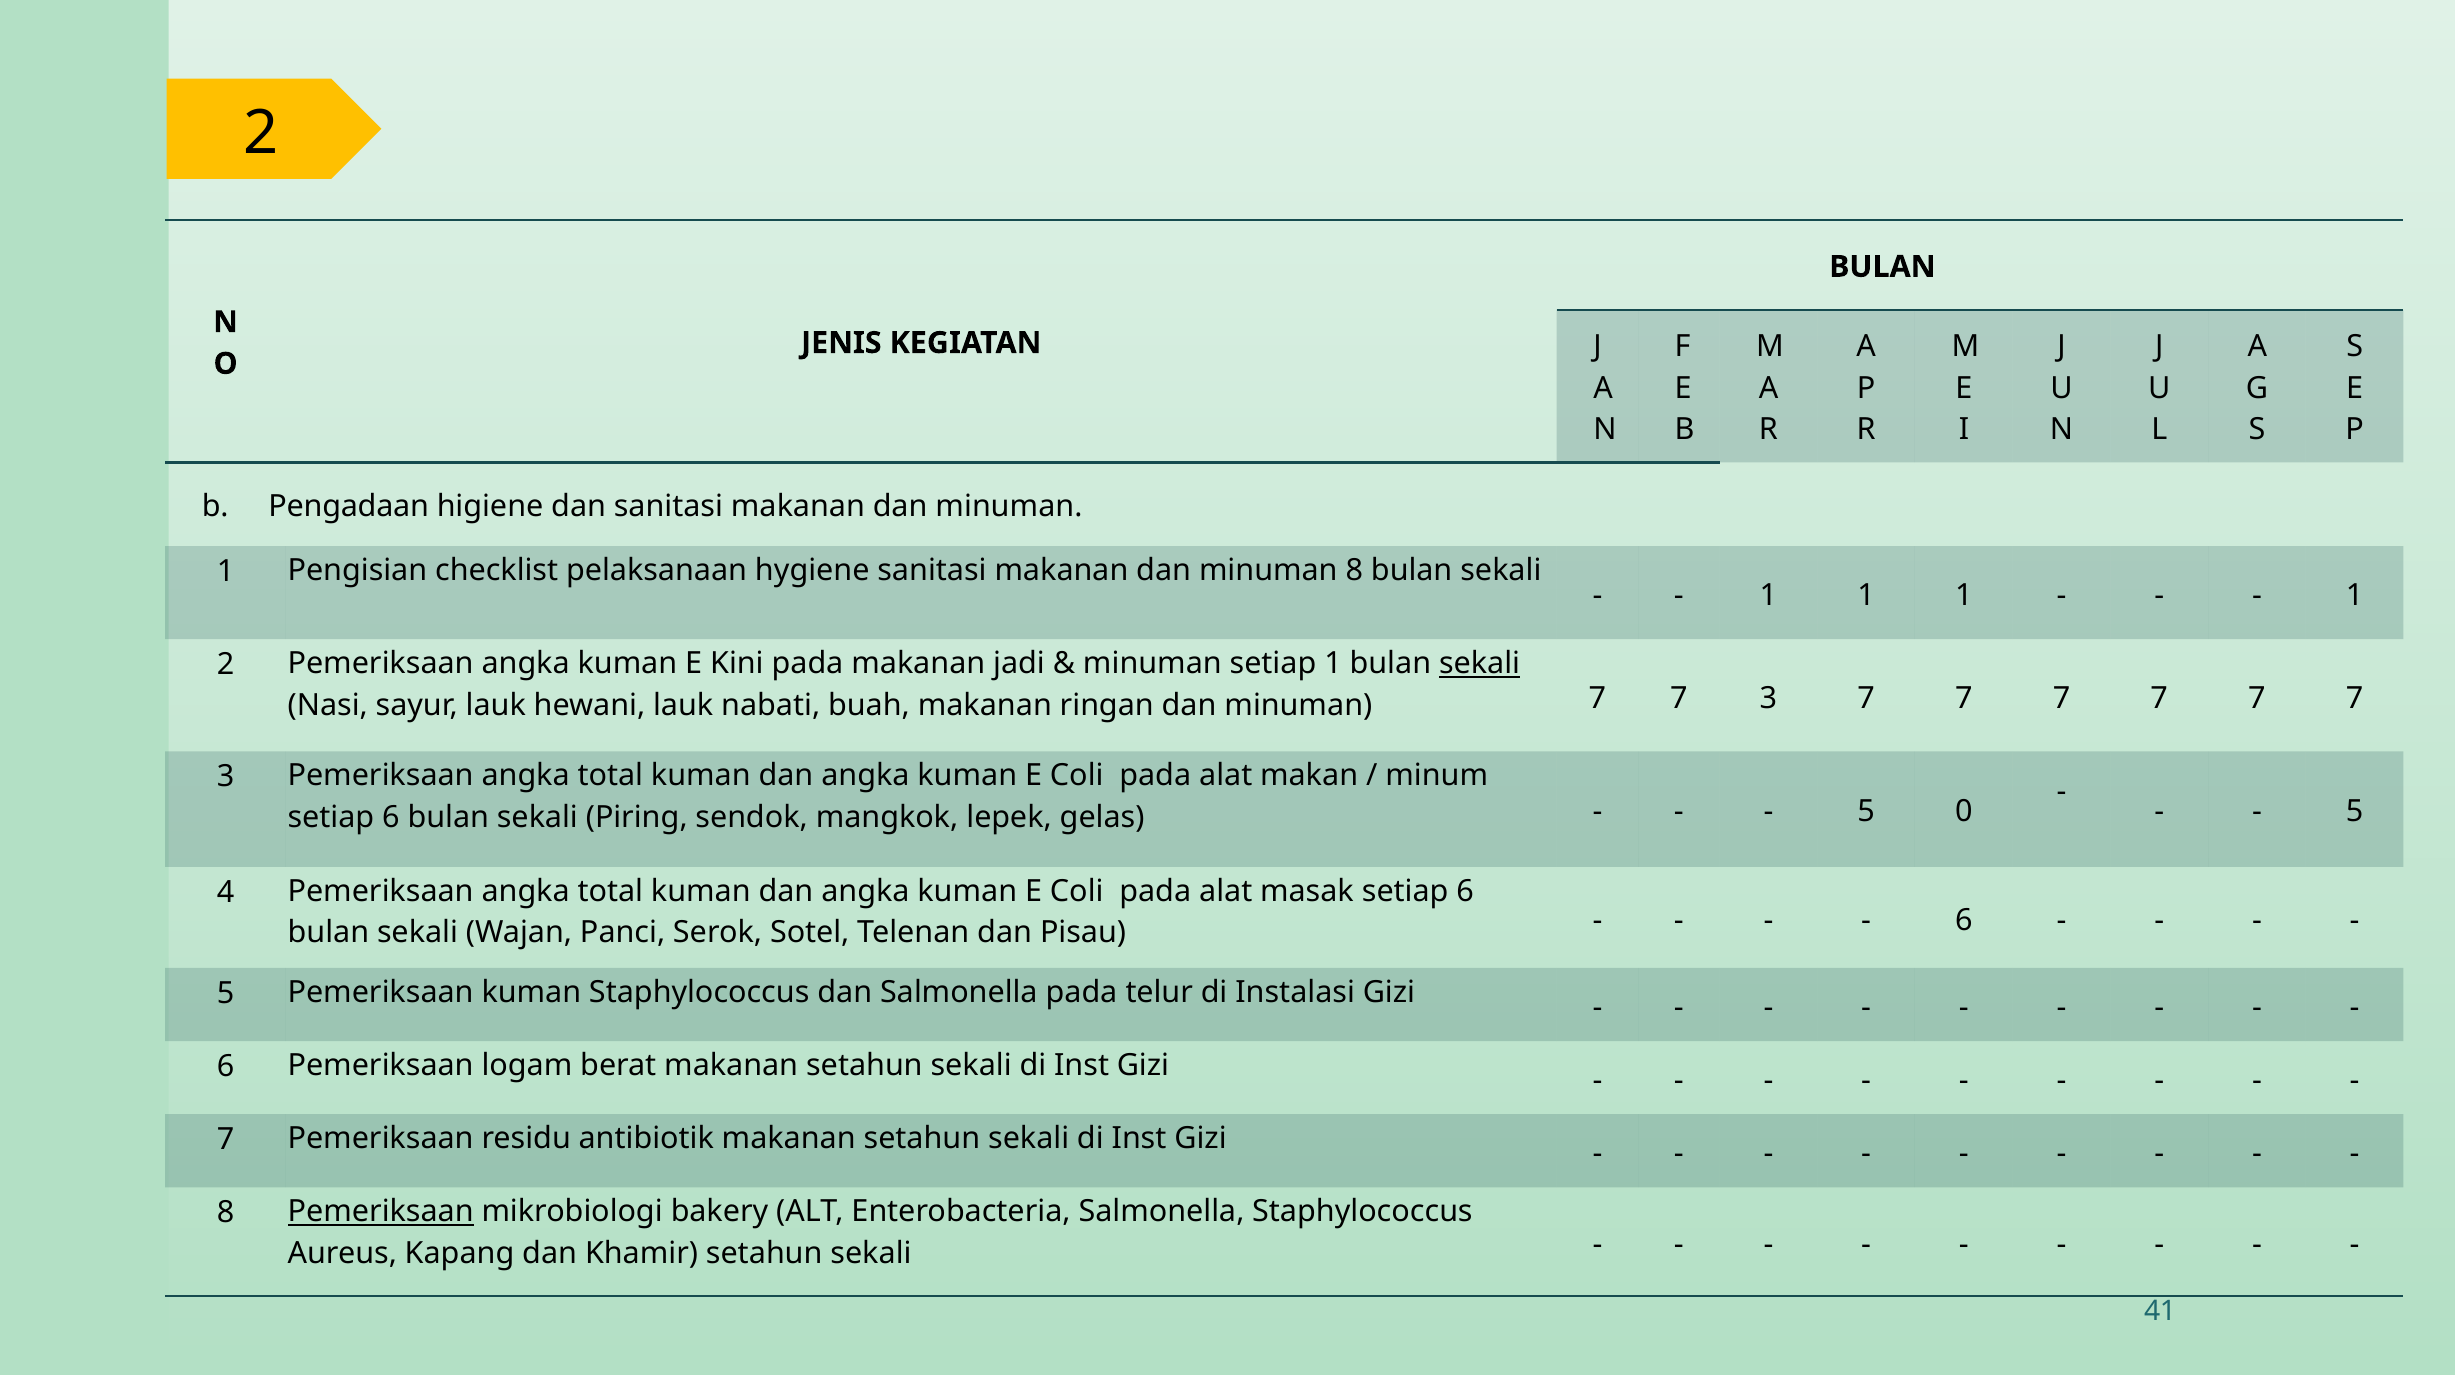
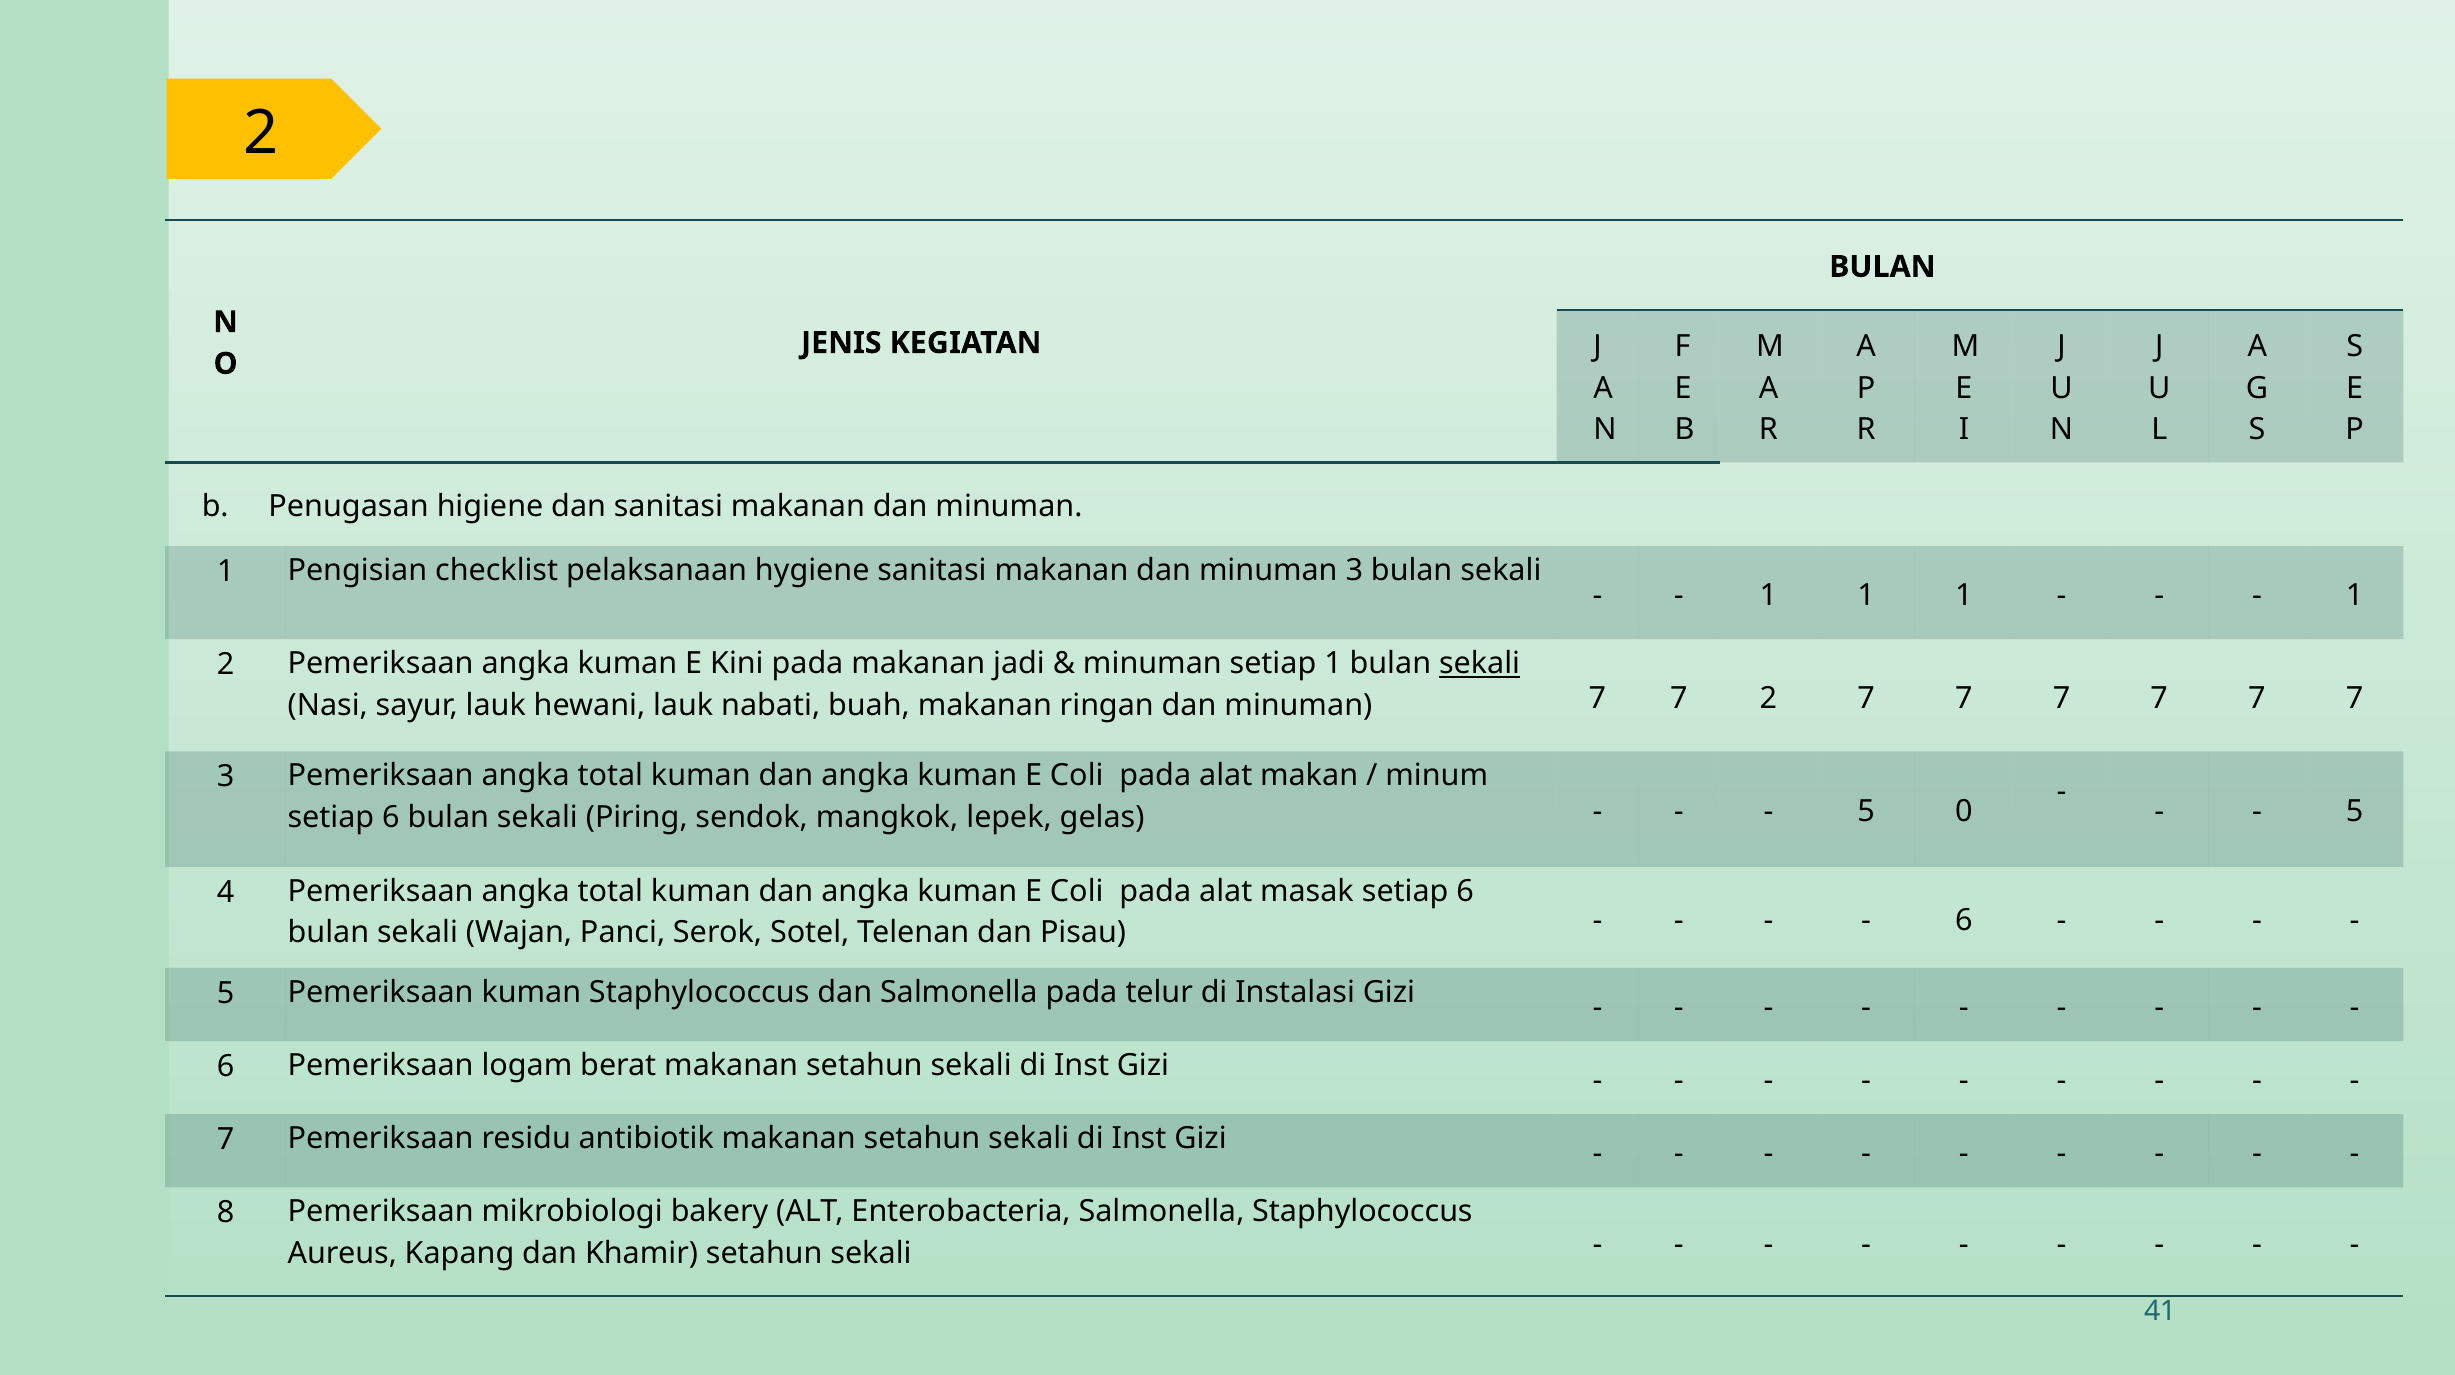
Pengadaan: Pengadaan -> Penugasan (349, 506)
minuman 8: 8 -> 3 (1354, 571)
minuman 7 7 3: 3 -> 2 (1768, 698)
Pemeriksaan underline: present -> none (381, 1212)
